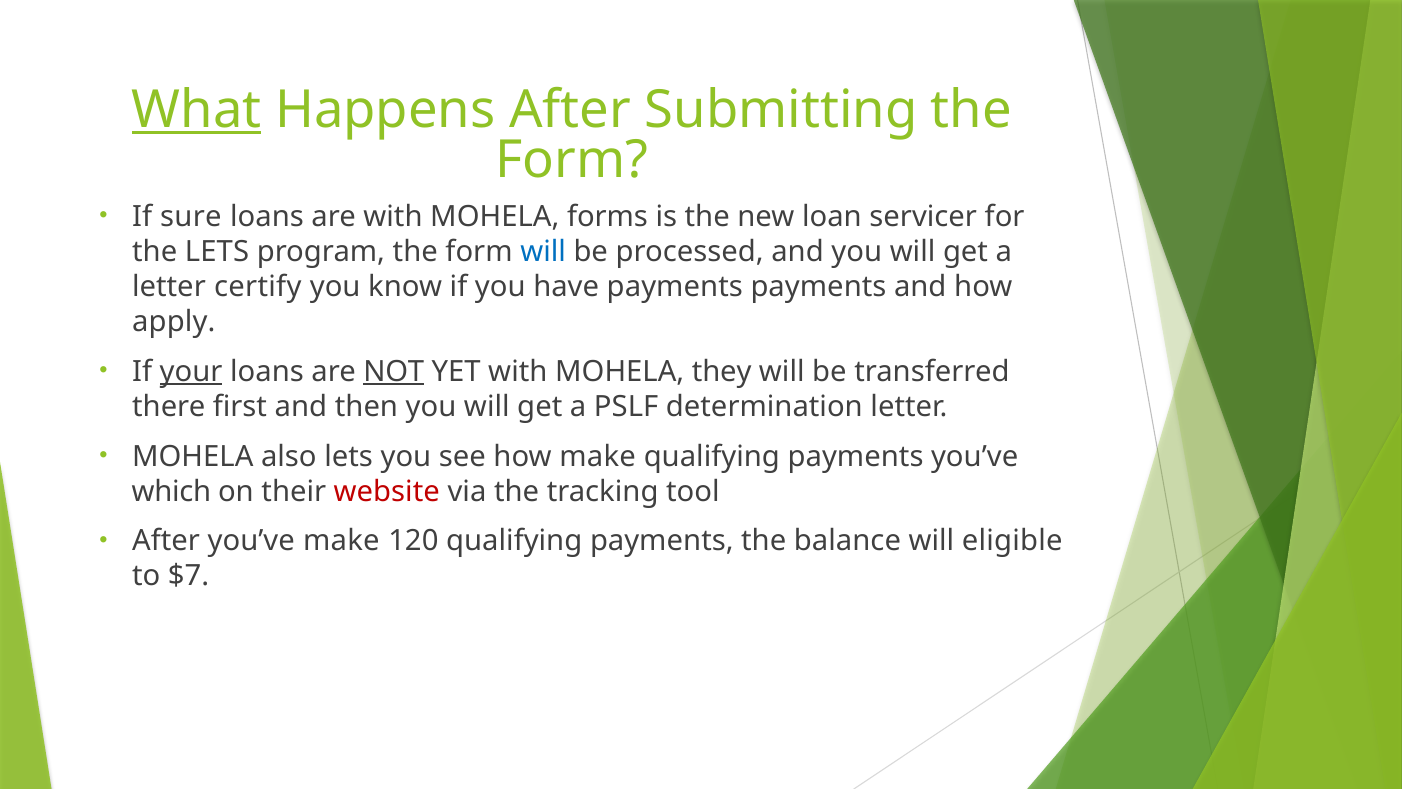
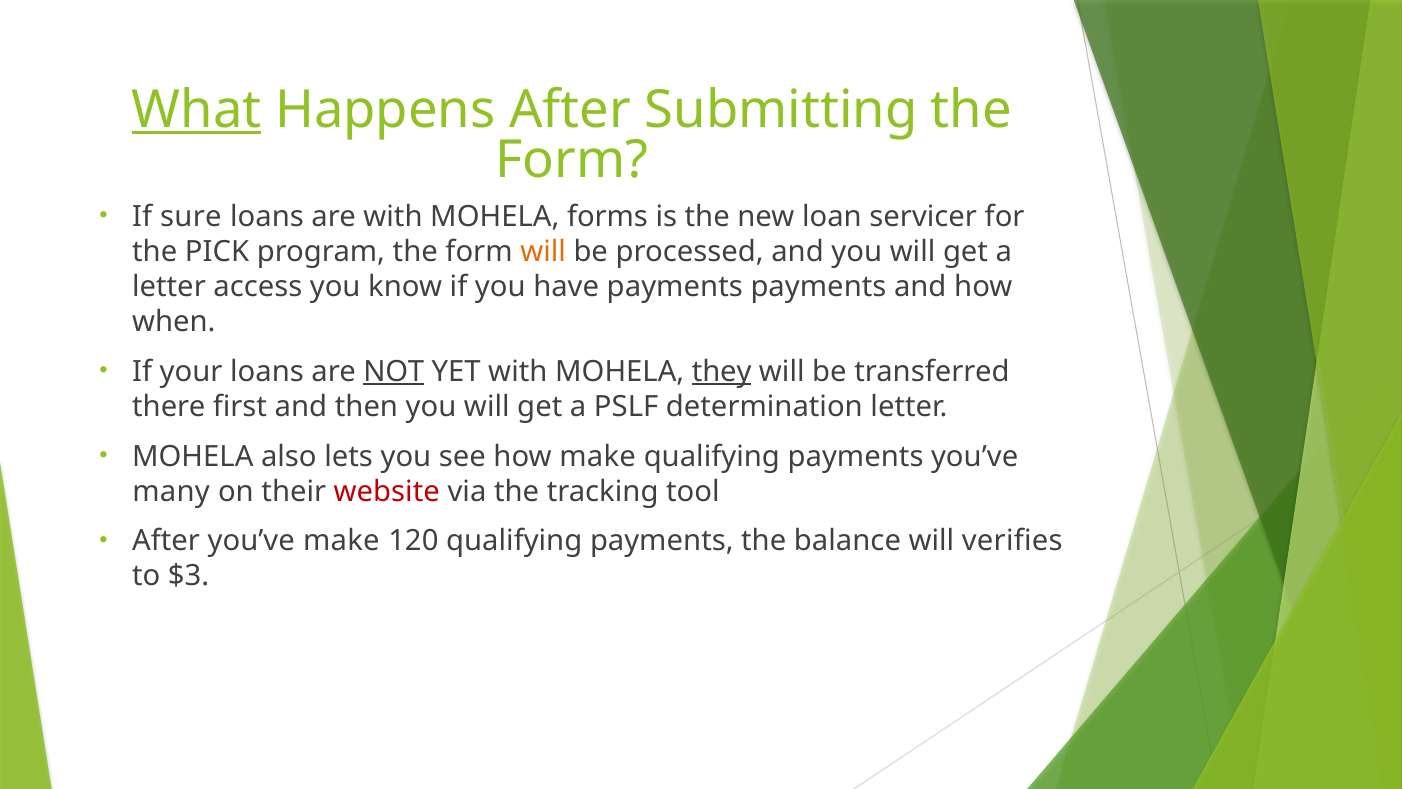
the LETS: LETS -> PICK (217, 252)
will colour: blue -> orange (543, 252)
certify: certify -> access (258, 287)
apply: apply -> when (174, 322)
your underline: present -> none (191, 371)
they underline: none -> present (722, 371)
which: which -> many (171, 491)
eligible: eligible -> verifies (1012, 541)
$7: $7 -> $3 (189, 576)
